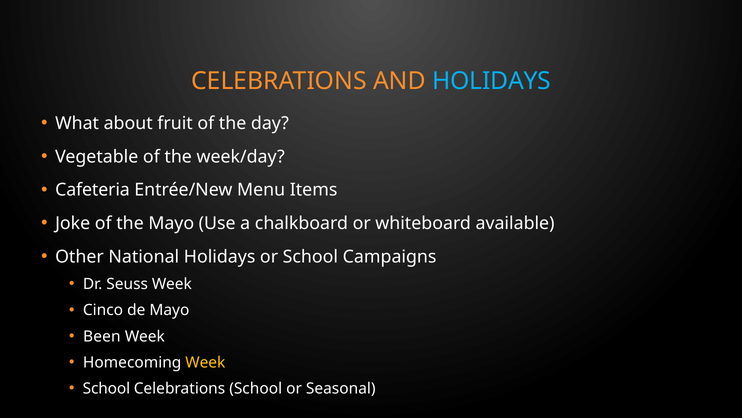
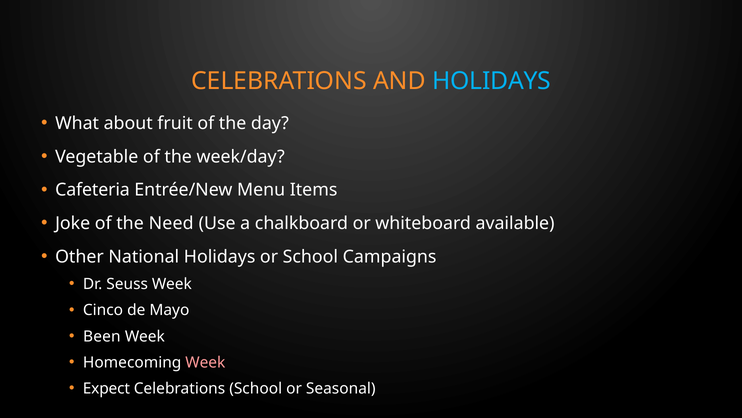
the Mayo: Mayo -> Need (171, 223)
Week colour: yellow -> pink (205, 362)
School: School -> Expect (106, 388)
